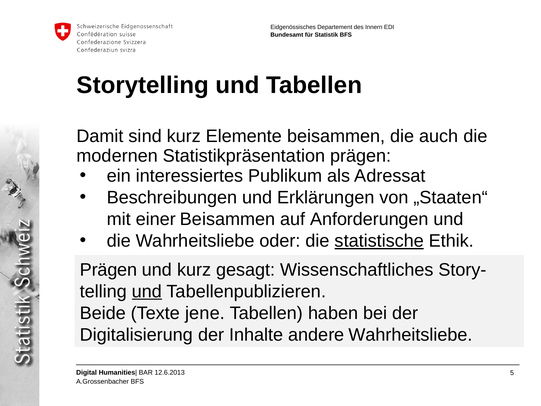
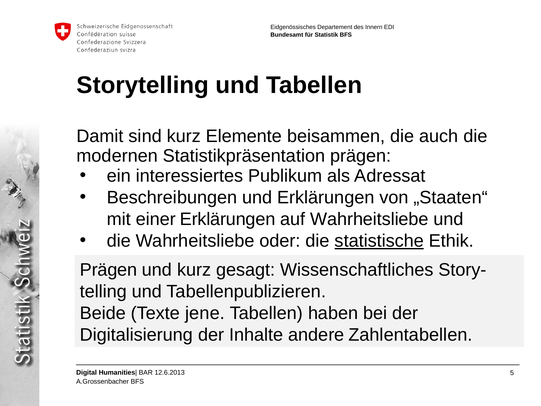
einer Beisammen: Beisammen -> Erklärungen (228, 219)
auf Anforderungen: Anforderungen -> Wahrheitsliebe (369, 219)
und underline: present -> none (147, 291)
andere Wahrheitsliebe: Wahrheitsliebe -> Zahlentabellen (410, 335)
